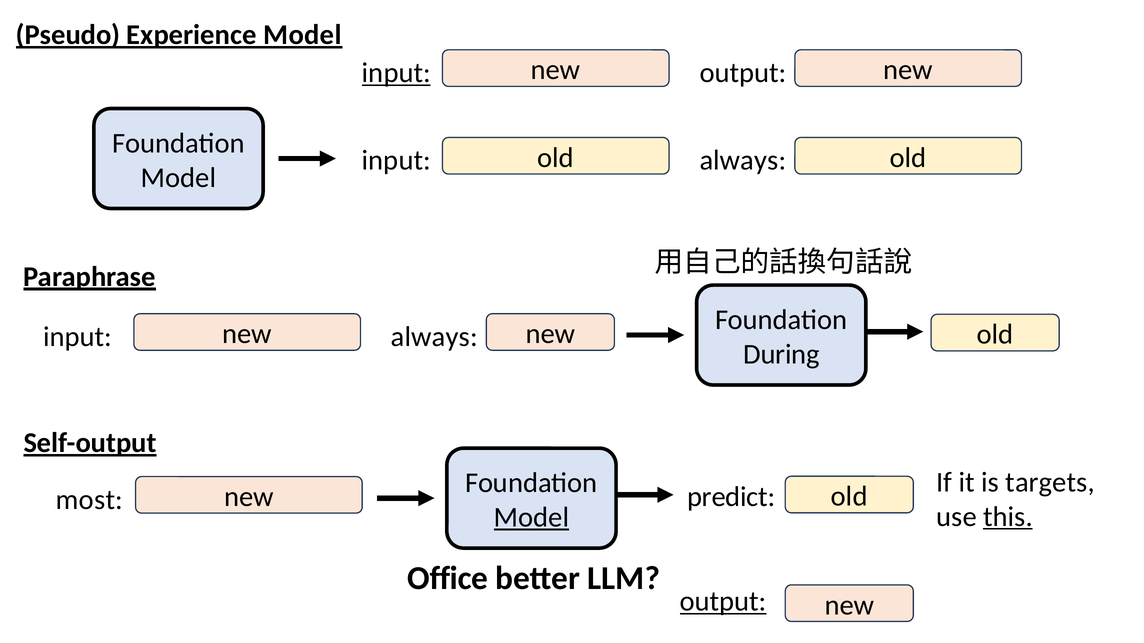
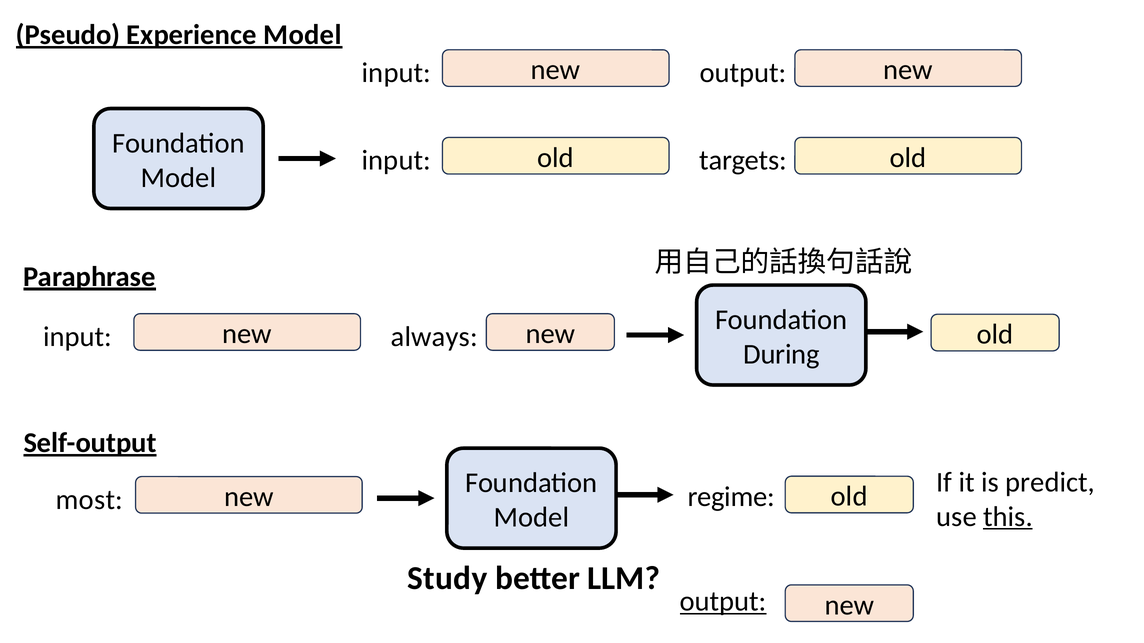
input underline: present -> none (396, 73)
always: always -> targets (743, 161)
targets: targets -> predict (1050, 483)
predict: predict -> regime (731, 497)
Model underline: present -> none (531, 518)
Office: Office -> Study (447, 579)
